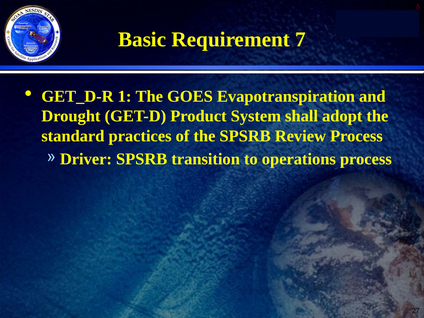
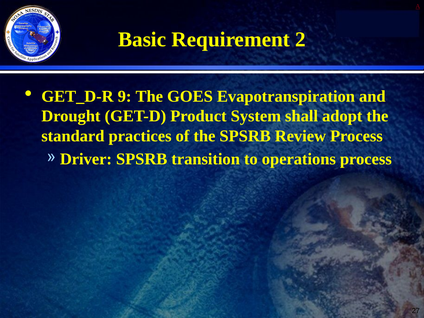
7: 7 -> 2 (301, 40)
1: 1 -> 9 (125, 96)
